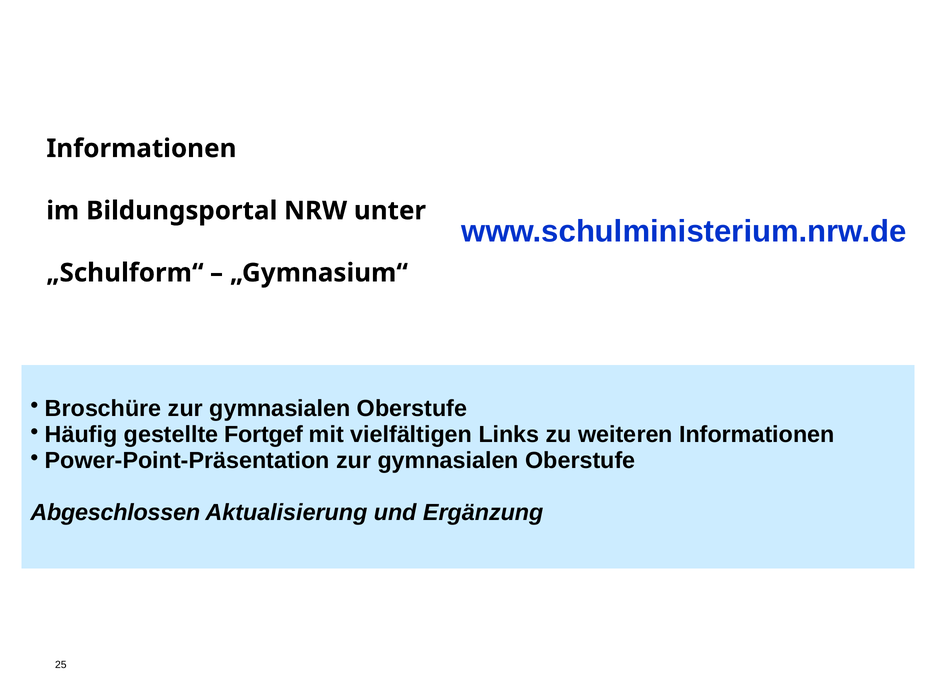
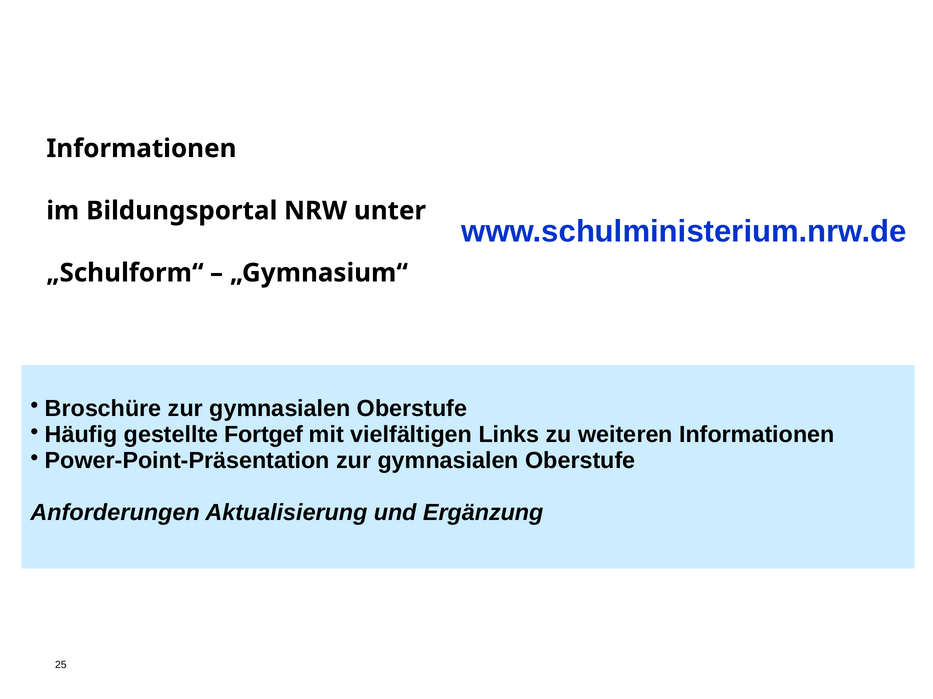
Abgeschlossen: Abgeschlossen -> Anforderungen (115, 513)
